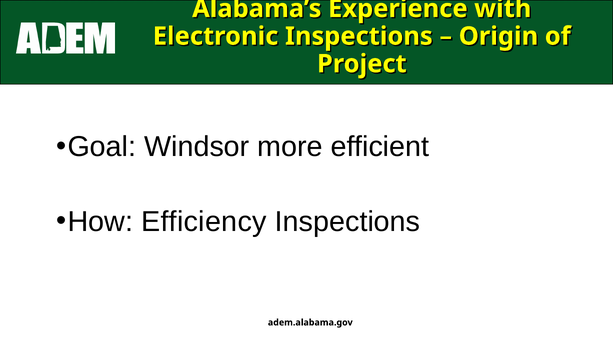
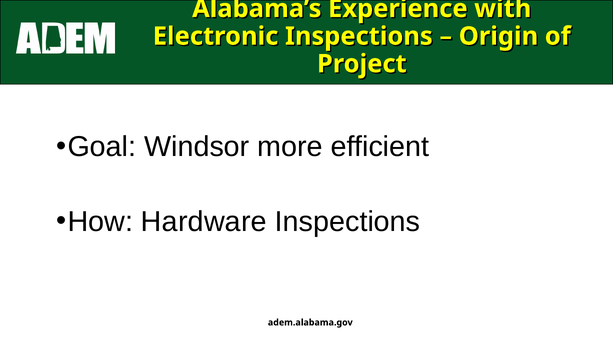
Efficiency: Efficiency -> Hardware (204, 222)
